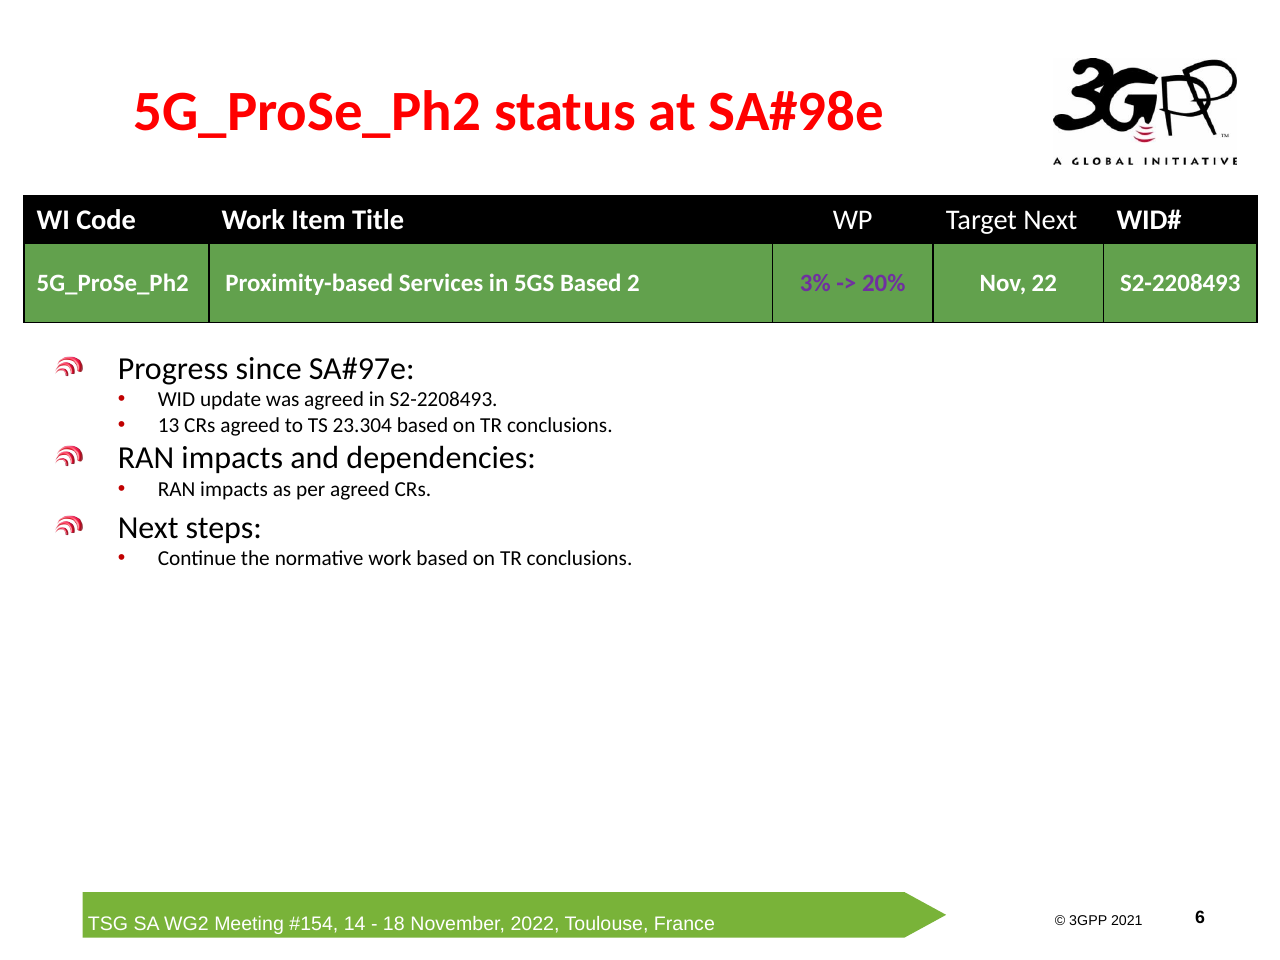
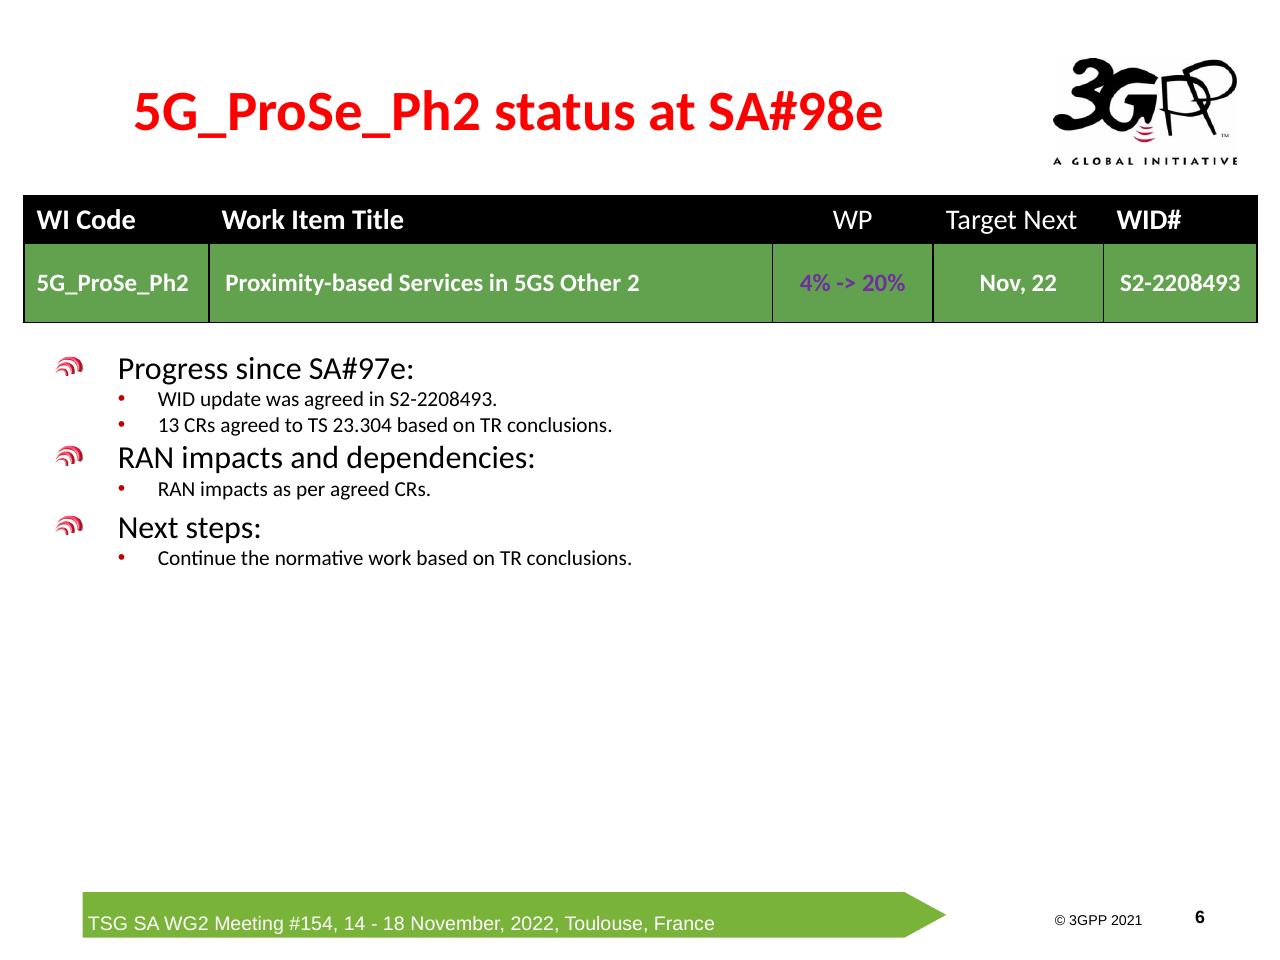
5GS Based: Based -> Other (591, 283)
3%: 3% -> 4% (815, 283)
